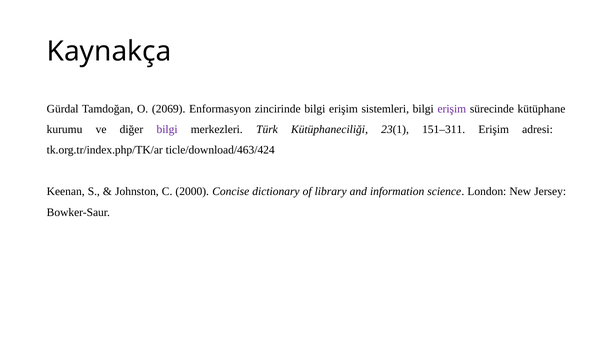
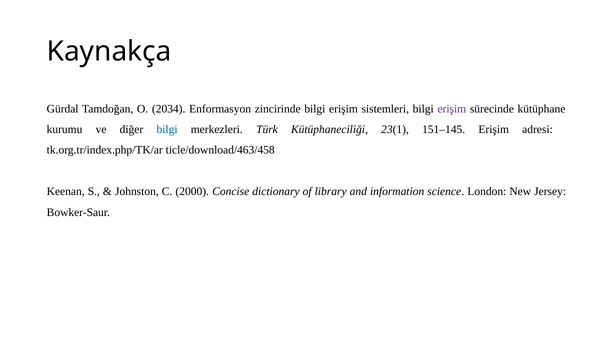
2069: 2069 -> 2034 (169, 109)
bilgi colour: purple -> blue (167, 129)
151–311: 151–311 -> 151–145 (444, 129)
ticle/download/463/424: ticle/download/463/424 -> ticle/download/463/458 (220, 150)
